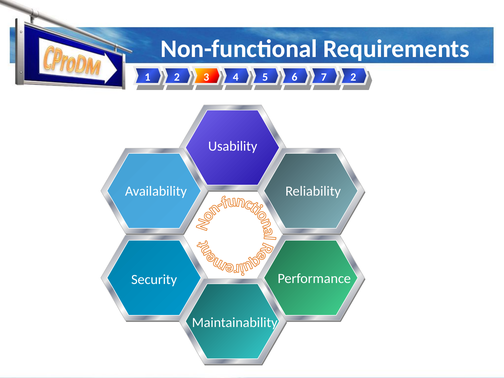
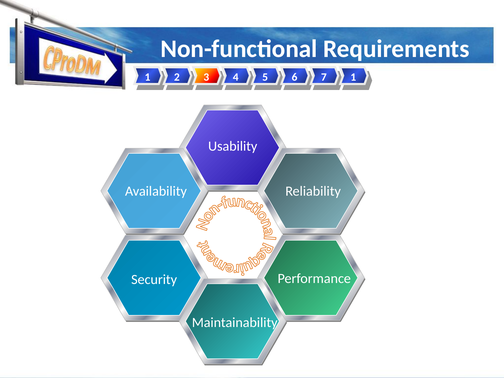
2: 2 -> 1 (353, 77)
